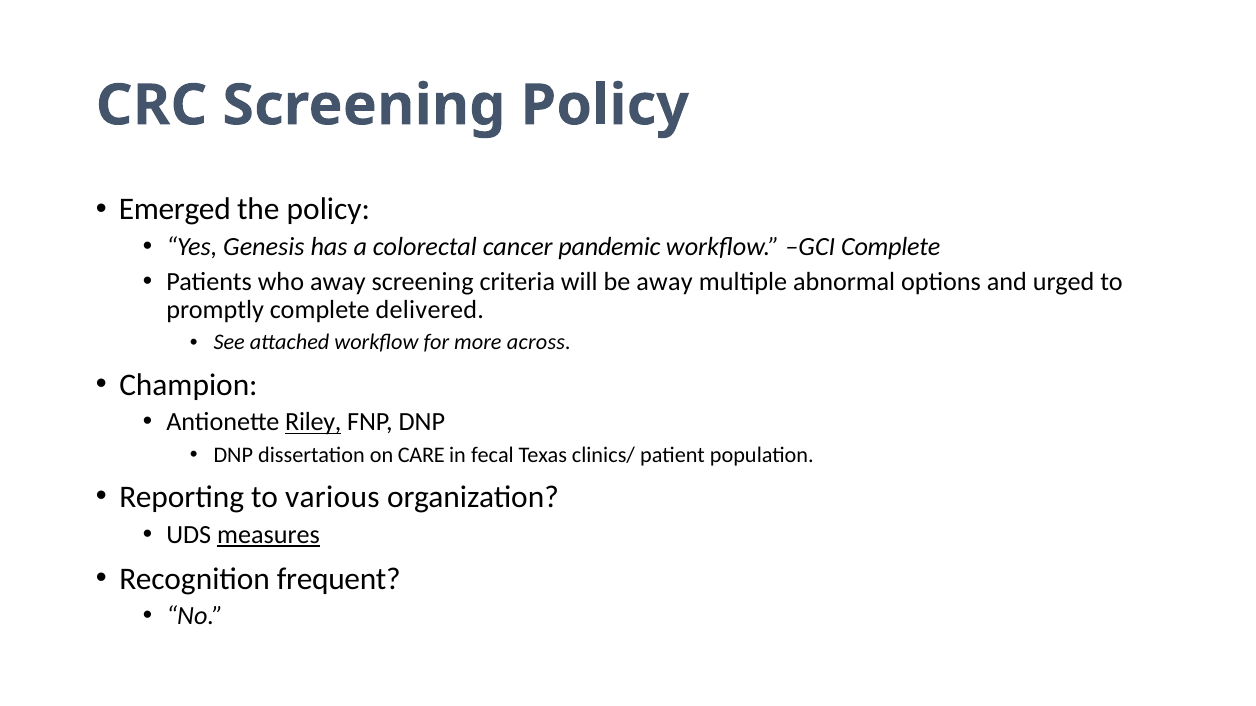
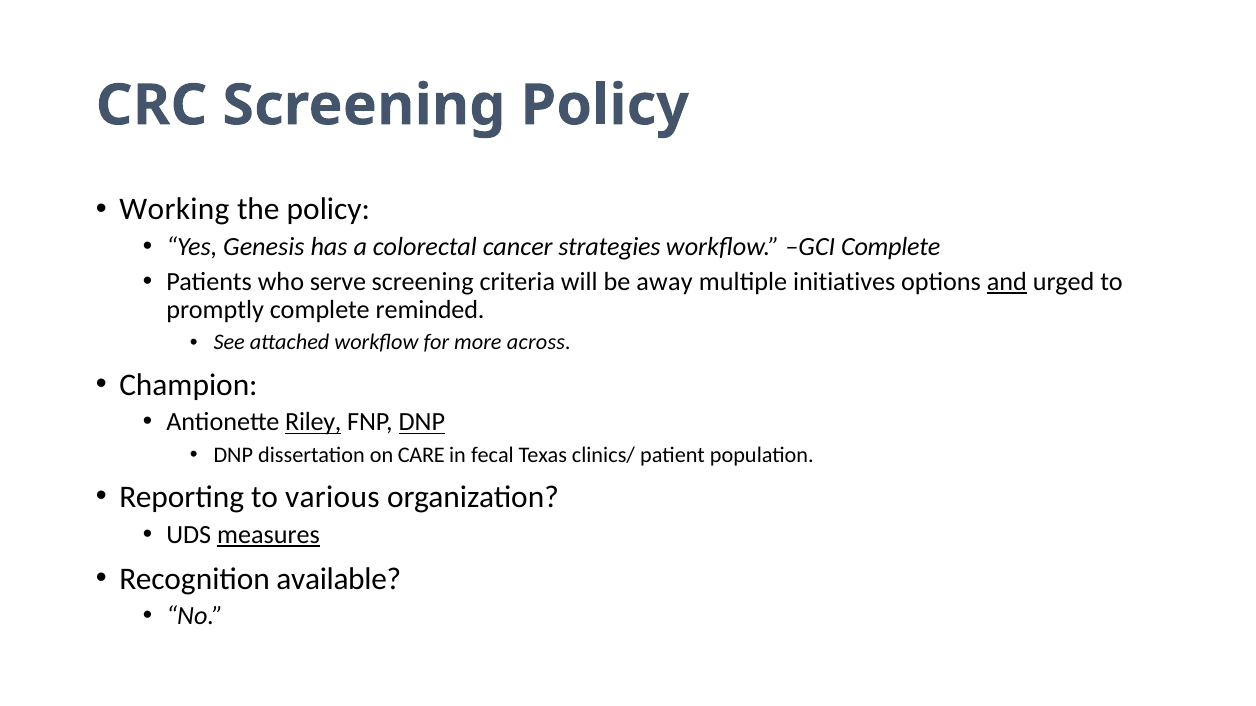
Emerged: Emerged -> Working (174, 210)
pandemic: pandemic -> strategies (609, 247)
who away: away -> serve (338, 282)
abnormal: abnormal -> initiatives (844, 282)
and underline: none -> present (1007, 282)
delivered: delivered -> reminded (430, 310)
DNP underline: none -> present (422, 423)
frequent: frequent -> available (339, 579)
